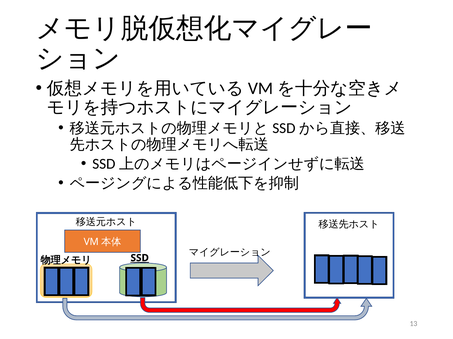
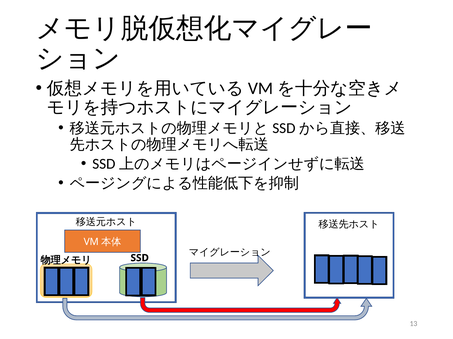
SSD underline: present -> none (140, 258)
